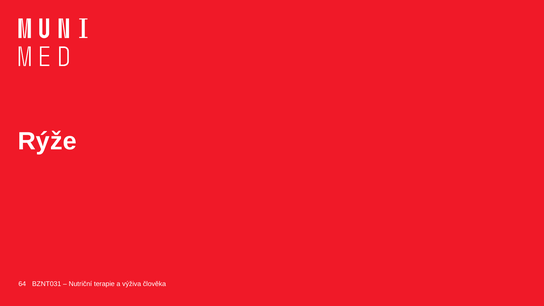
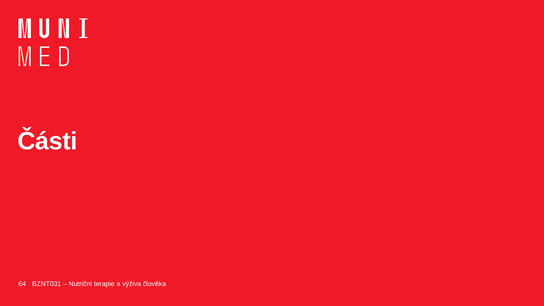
Rýže: Rýže -> Části (47, 141)
